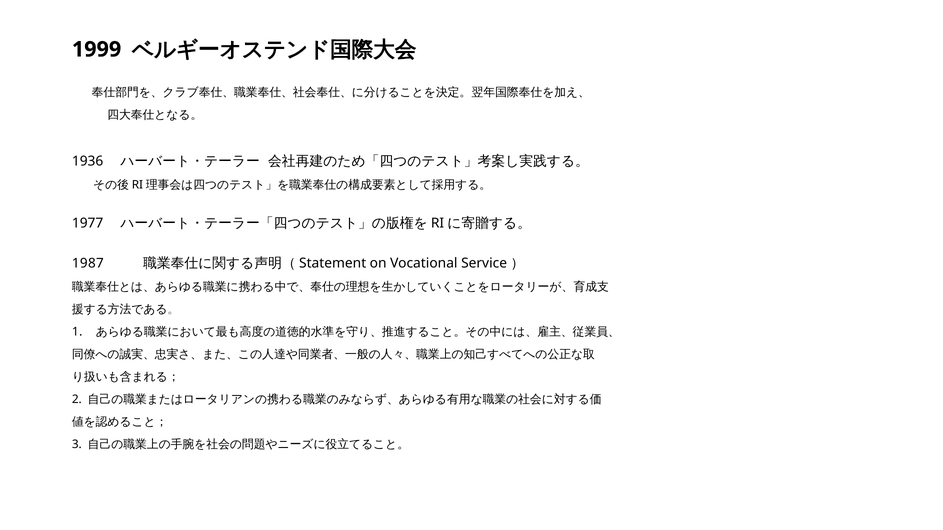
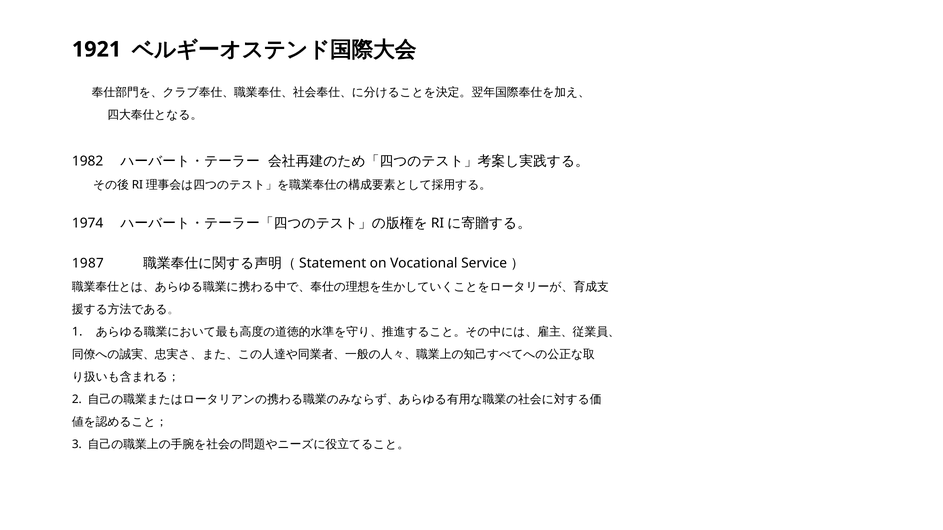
1999: 1999 -> 1921 (97, 49)
1936: 1936 -> 1982 (88, 161)
1977: 1977 -> 1974 (88, 224)
